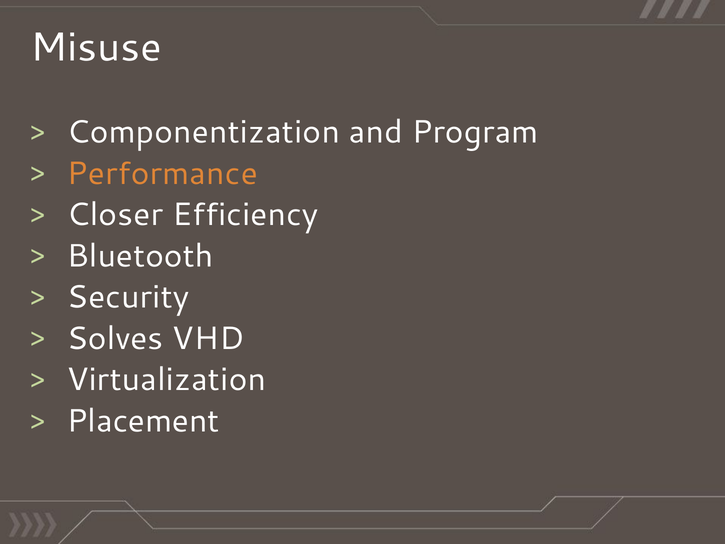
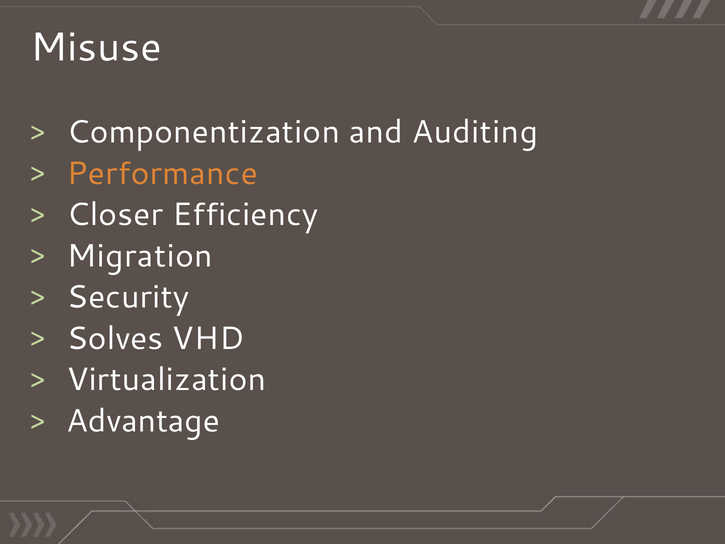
Program: Program -> Auditing (475, 132)
Bluetooth: Bluetooth -> Migration (140, 256)
Placement: Placement -> Advantage (143, 421)
